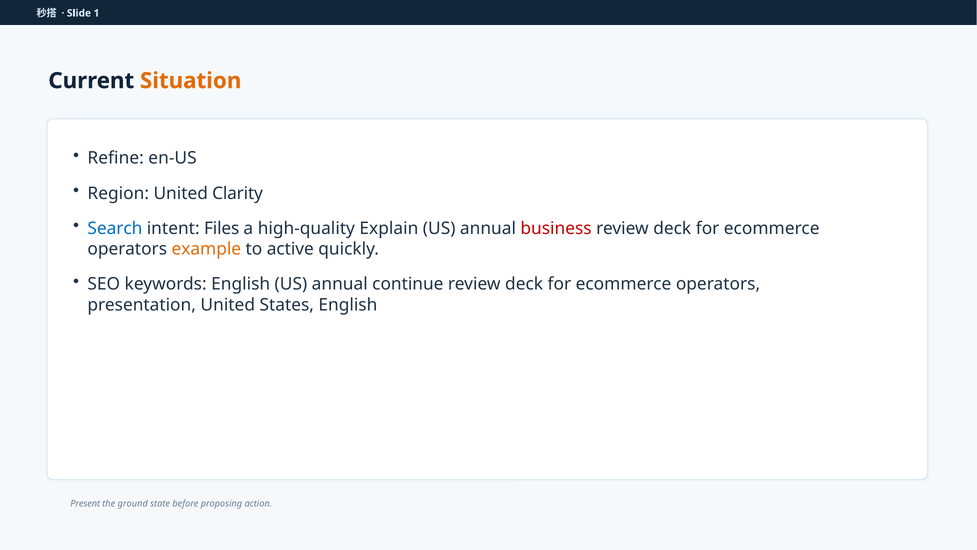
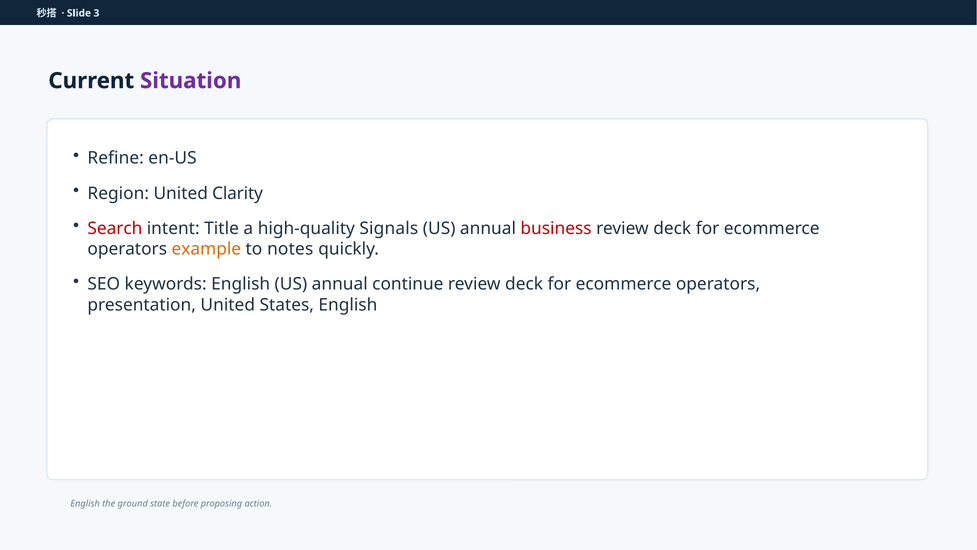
1: 1 -> 3 (96, 13)
Situation colour: orange -> purple (191, 81)
Search colour: blue -> red (115, 228)
Files: Files -> Title (222, 228)
Explain: Explain -> Signals (389, 228)
active: active -> notes (290, 249)
Present: Present -> English (85, 503)
